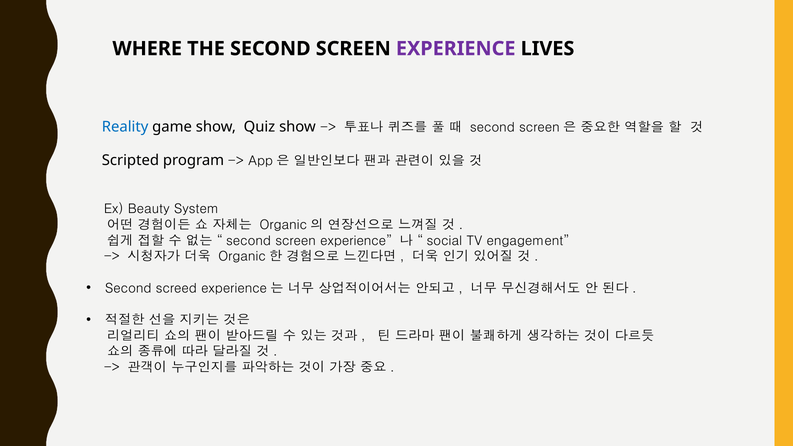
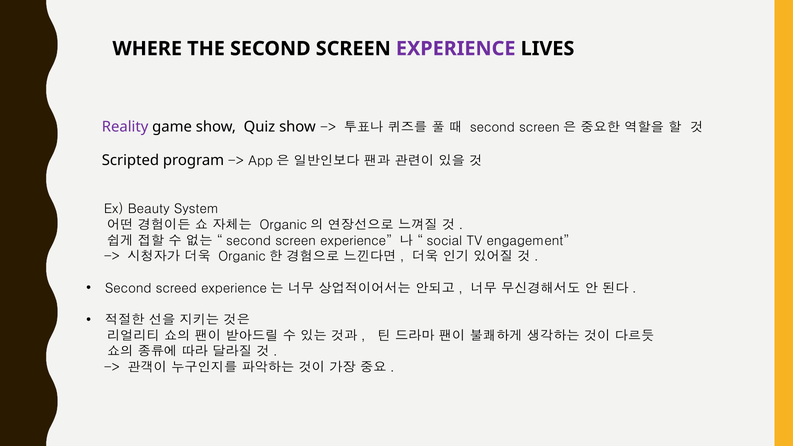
Reality colour: blue -> purple (125, 127)
